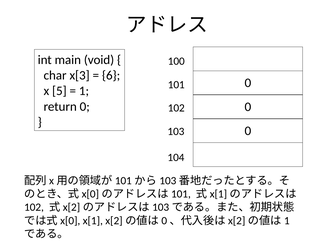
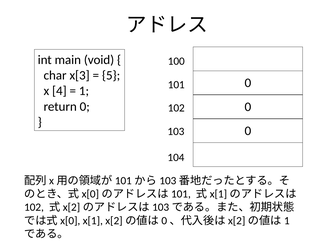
6: 6 -> 5 (111, 76)
5: 5 -> 4 (59, 91)
